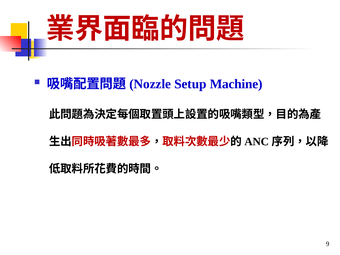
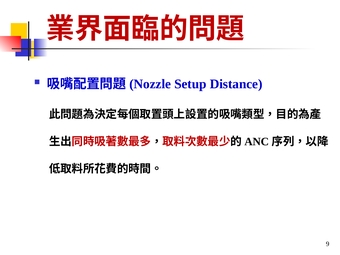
Machine: Machine -> Distance (236, 84)
